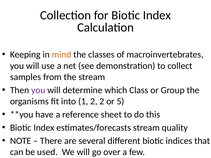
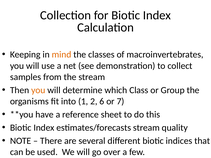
you colour: purple -> orange (38, 90)
2 2: 2 -> 6 (102, 102)
5: 5 -> 7 (120, 102)
